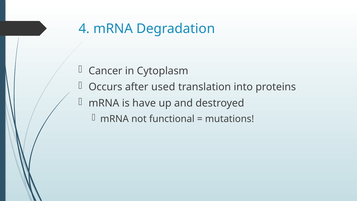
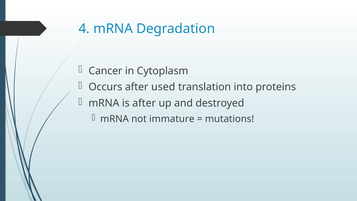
is have: have -> after (144, 103)
functional: functional -> immature (172, 119)
